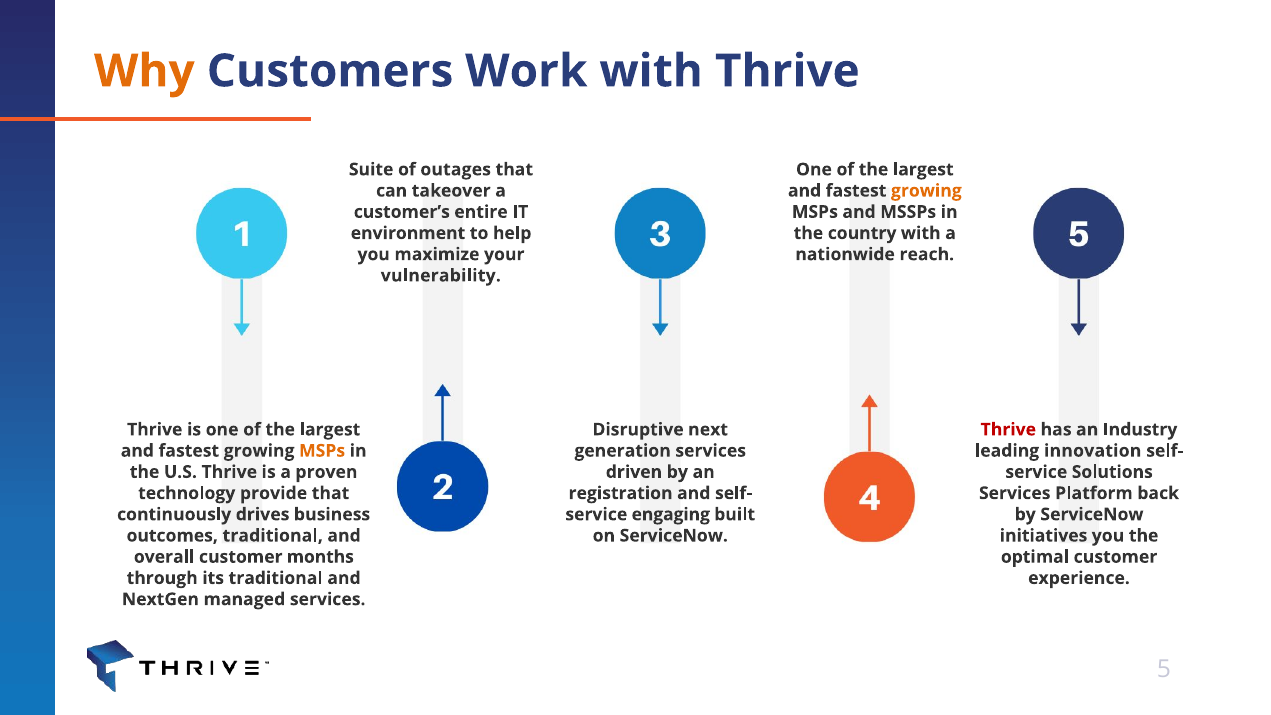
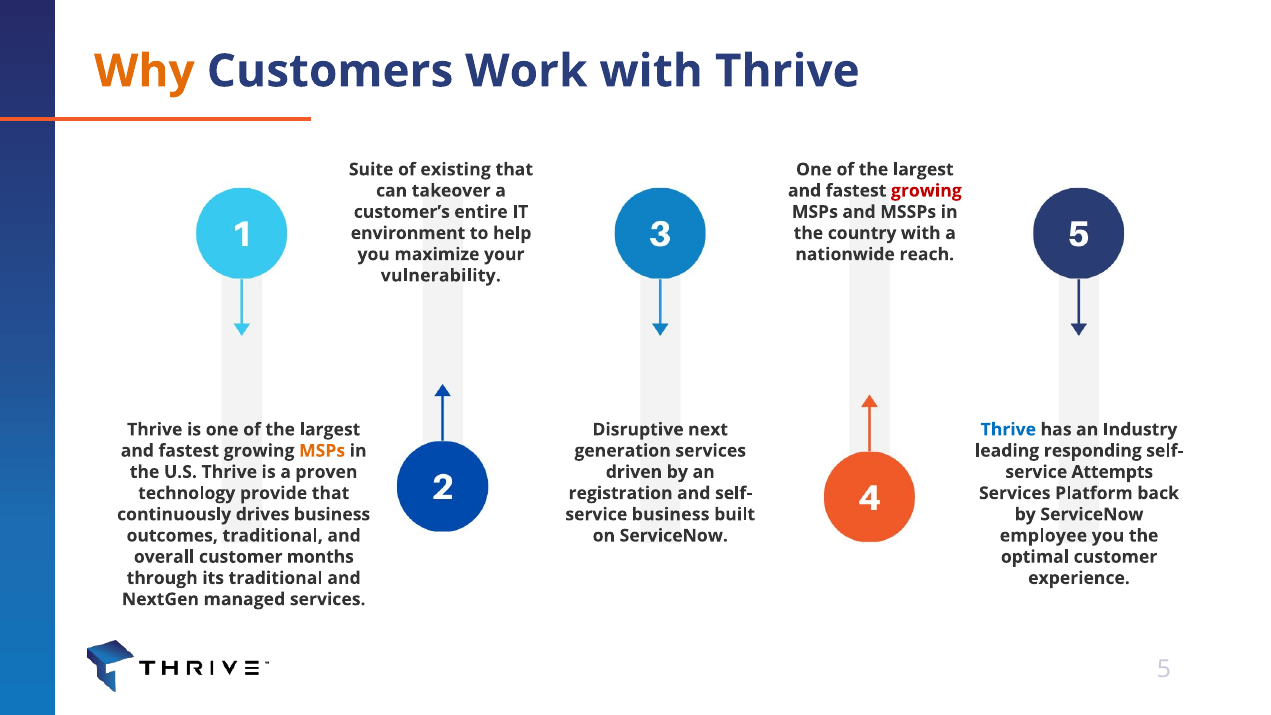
outages: outages -> existing (456, 170)
growing colour: orange -> red (926, 191)
Thrive colour: red -> blue (1008, 430)
innovation: innovation -> responding (1093, 451)
Solutions: Solutions -> Attempts (1112, 472)
engaging: engaging -> business (671, 514)
initiatives: initiatives -> employee (1043, 536)
